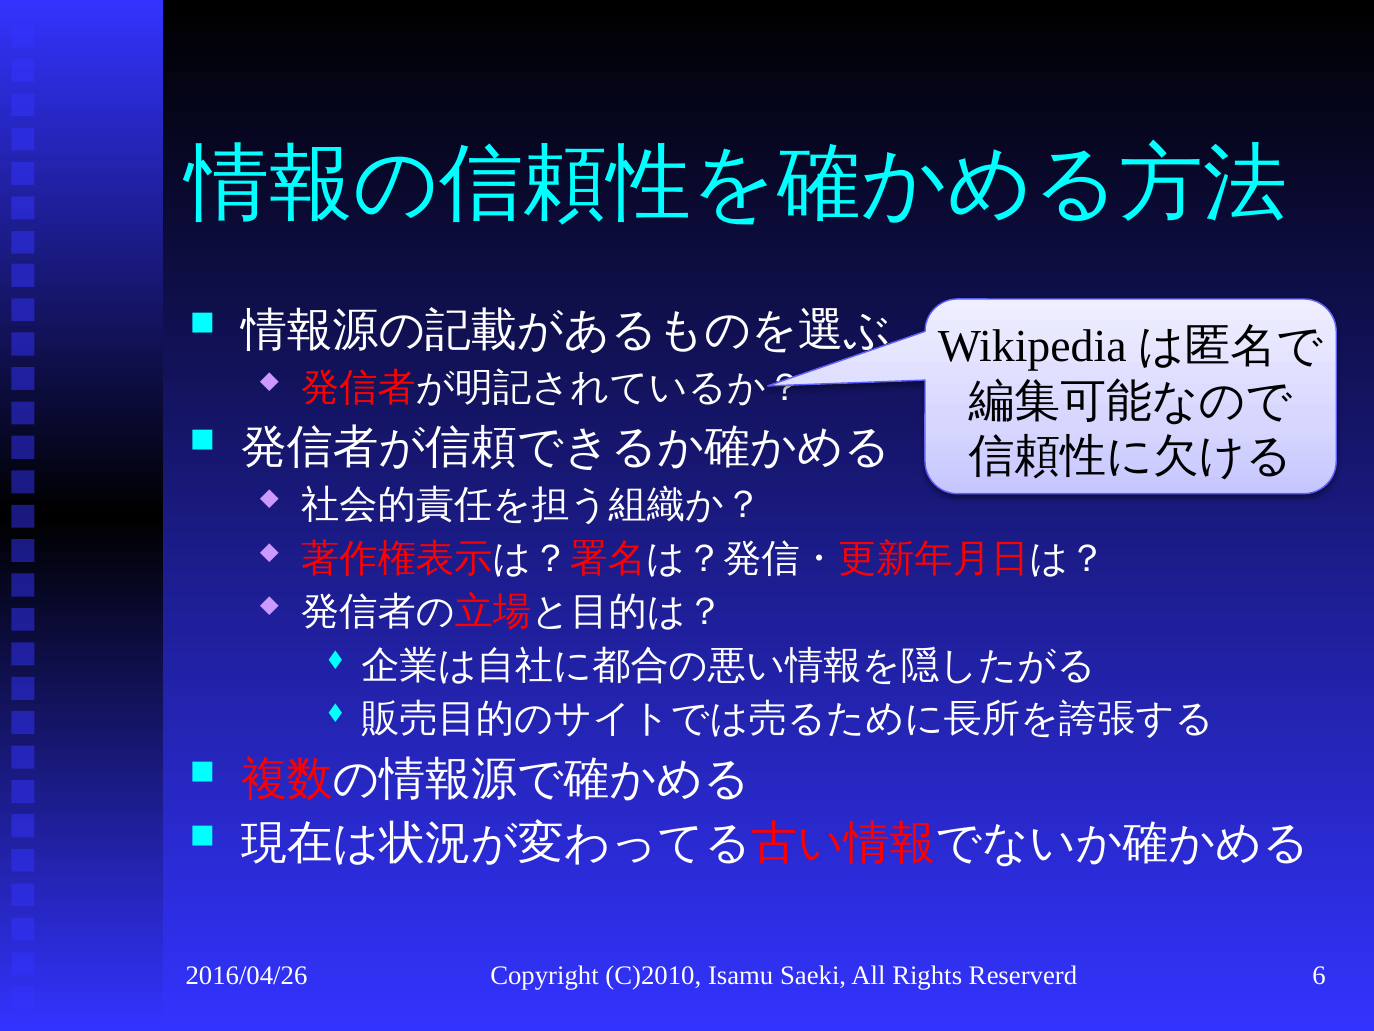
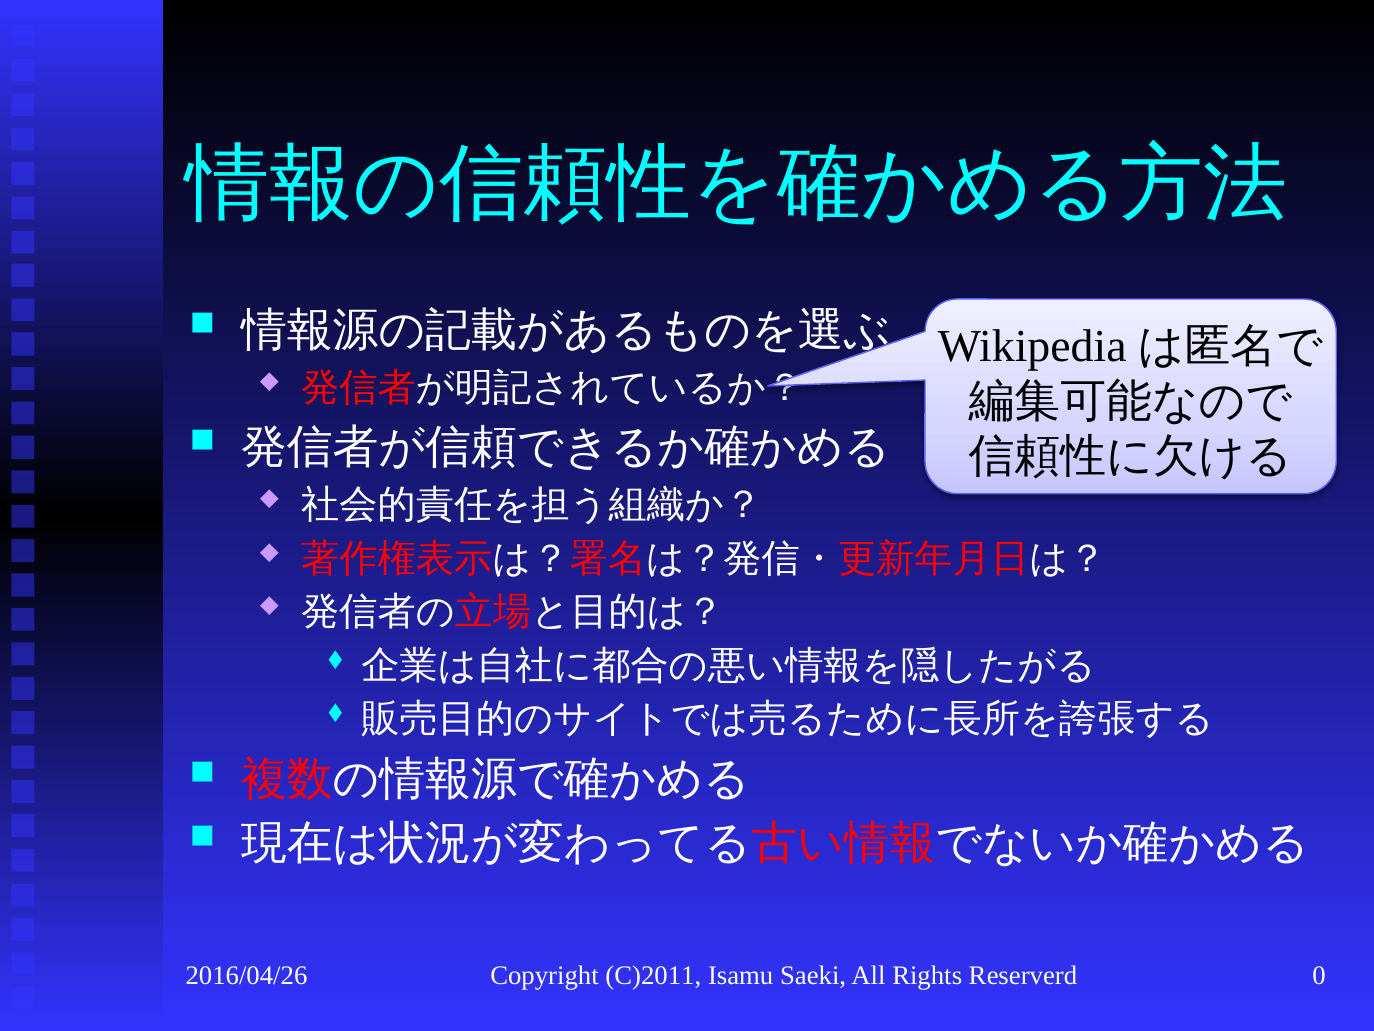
C)2010: C)2010 -> C)2011 (653, 975)
6: 6 -> 0 (1319, 975)
